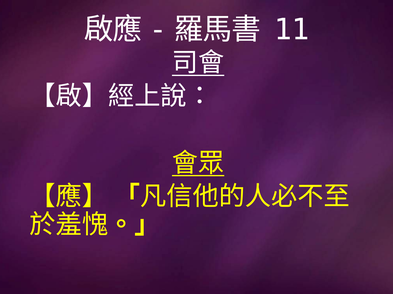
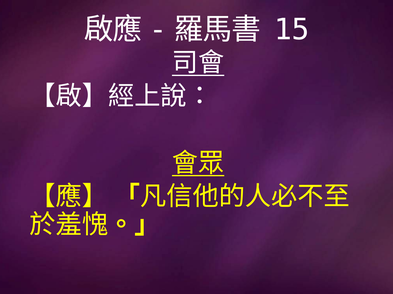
11: 11 -> 15 (292, 30)
